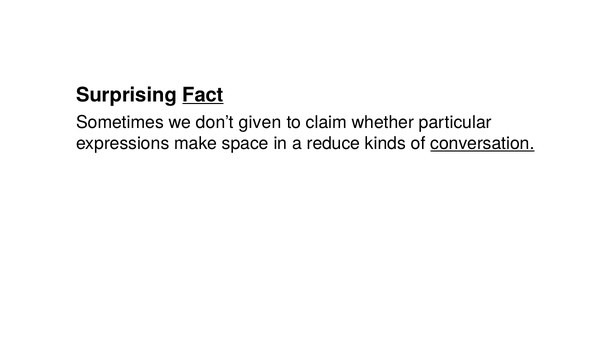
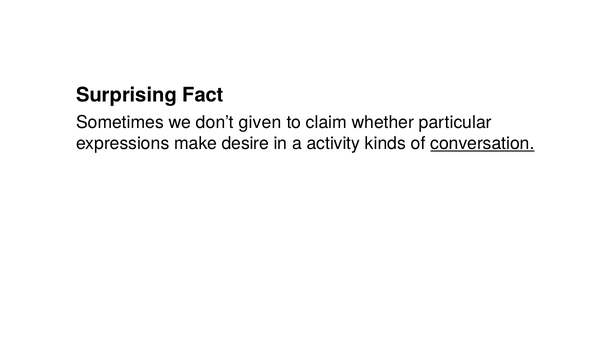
Fact underline: present -> none (203, 95)
space: space -> desire (245, 143)
reduce: reduce -> activity (333, 143)
